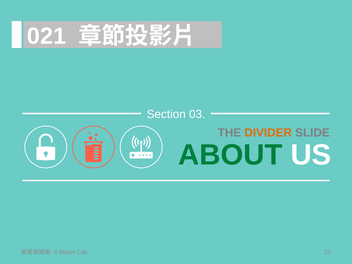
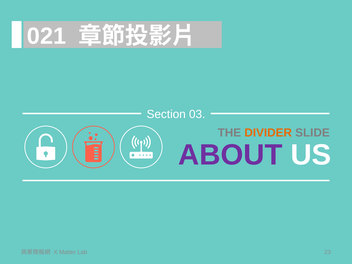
ABOUT colour: green -> purple (230, 155)
